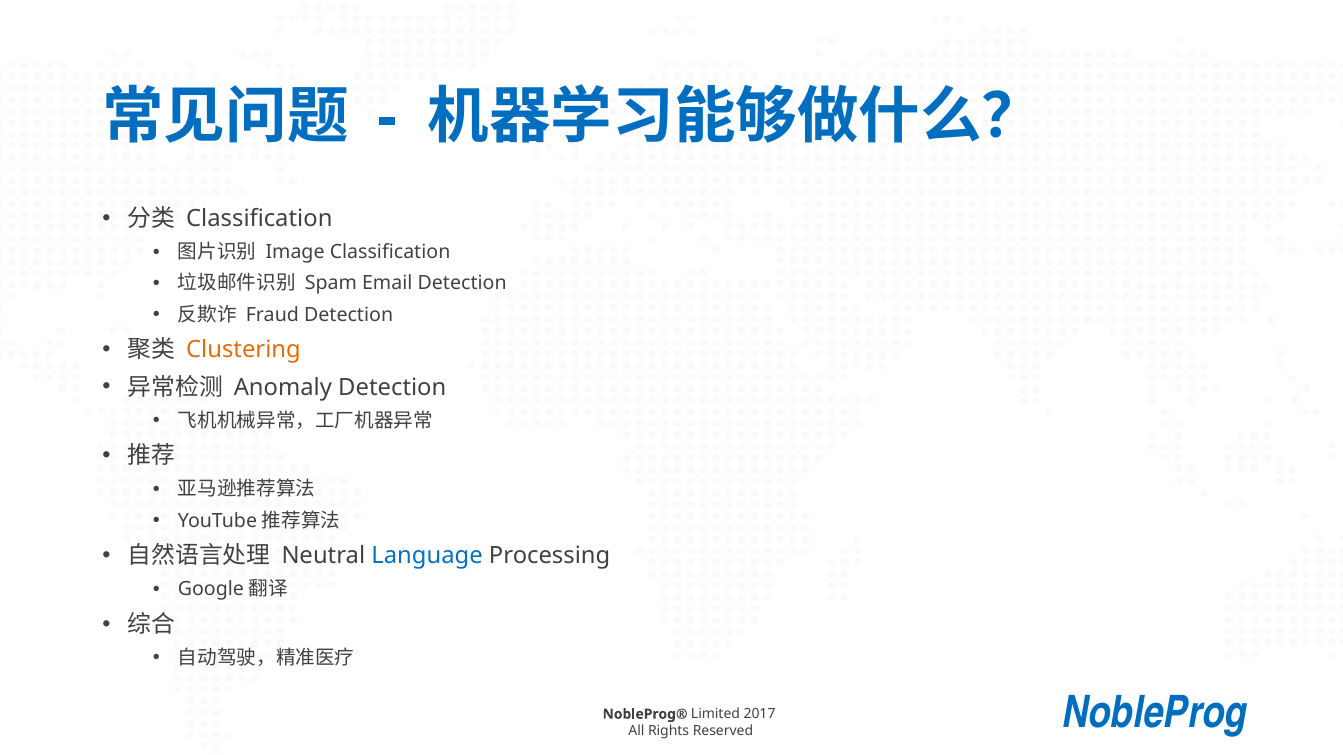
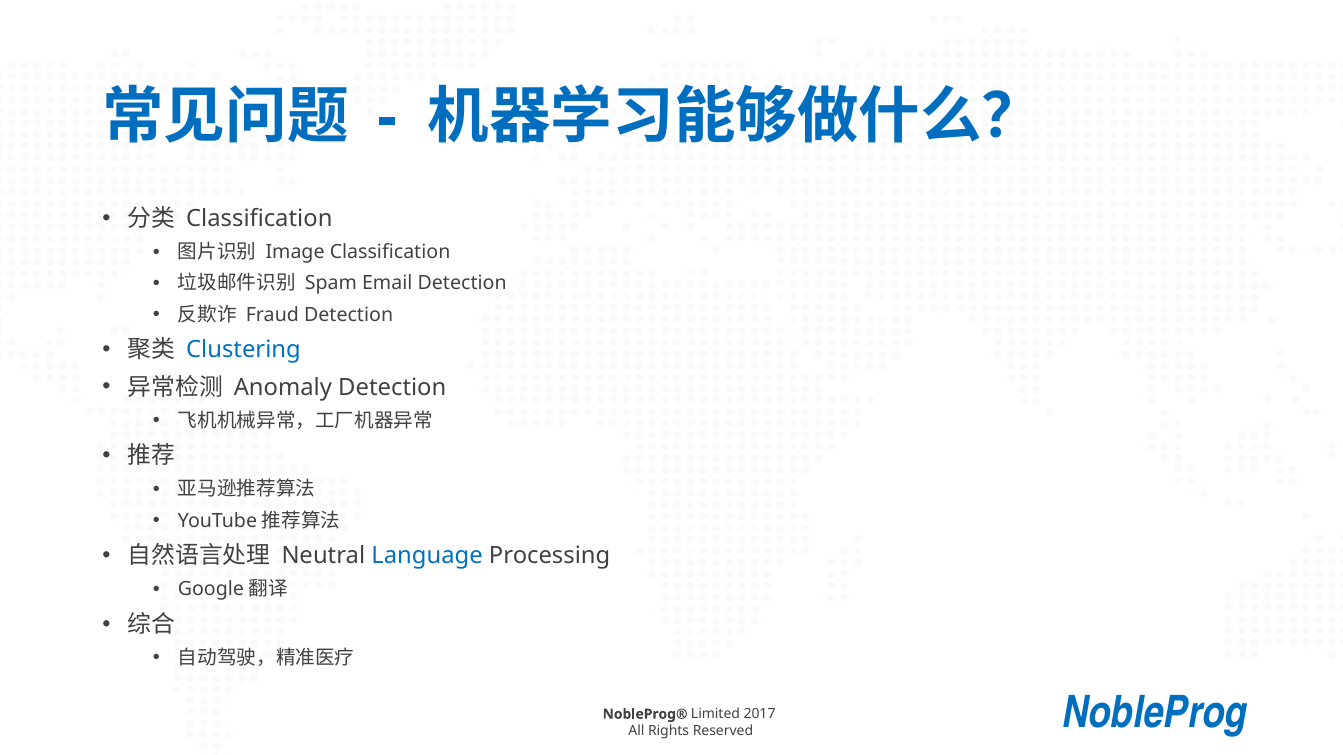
Clustering colour: orange -> blue (243, 350)
